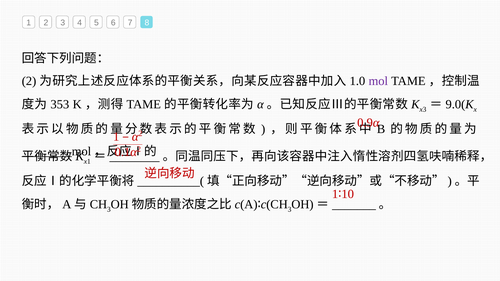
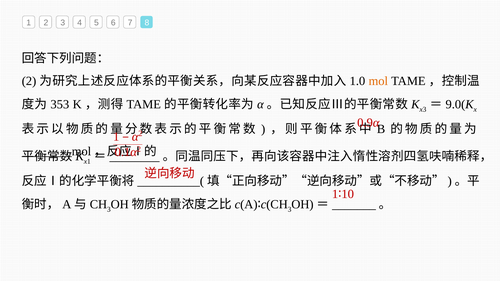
mol colour: purple -> orange (378, 81)
